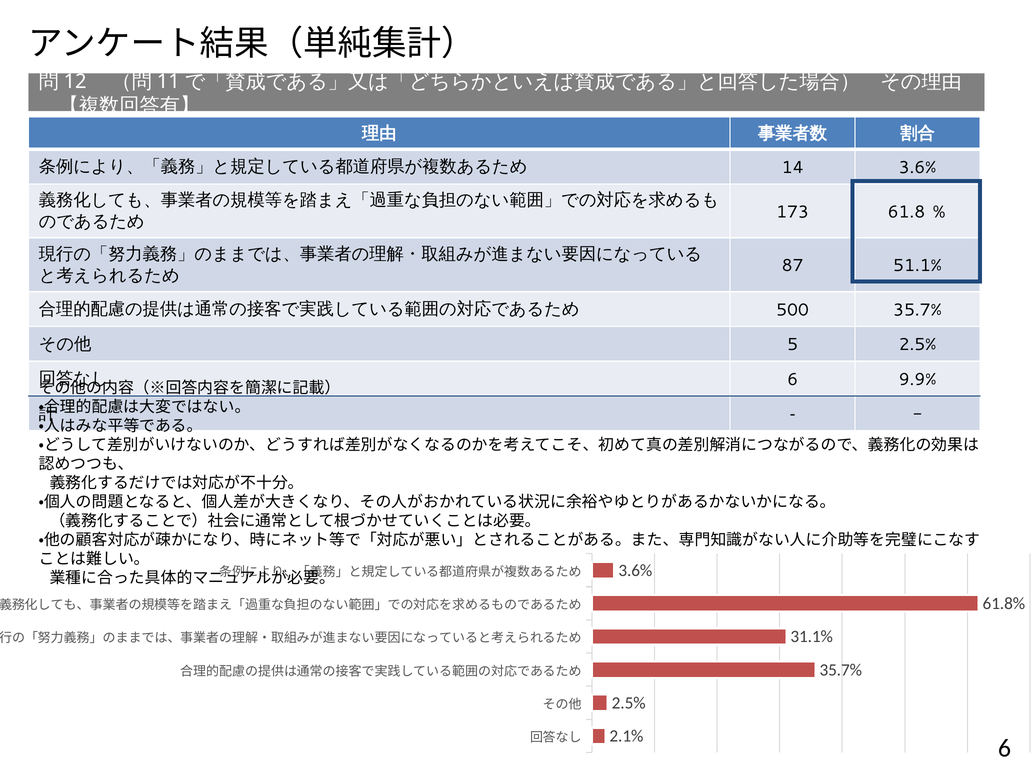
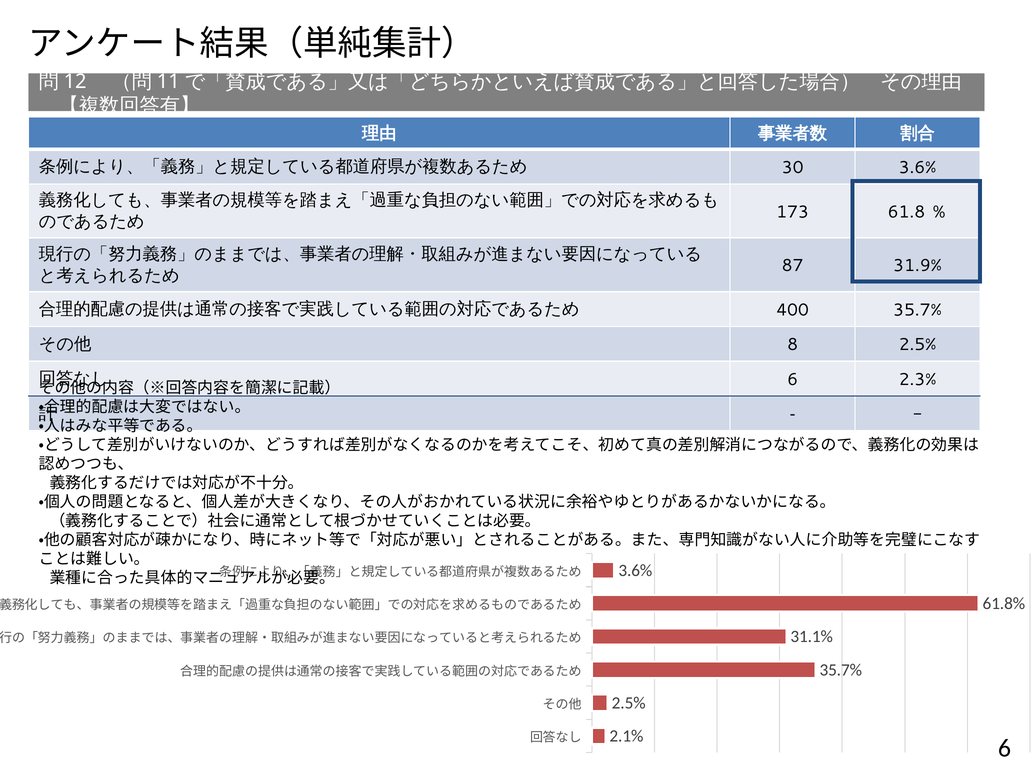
14: 14 -> 30 (793, 167)
51.1%: 51.1% -> 31.9% (918, 266)
500: 500 -> 400 (793, 310)
5: 5 -> 8 (793, 345)
9.9%: 9.9% -> 2.3% (918, 380)
